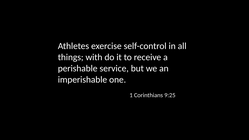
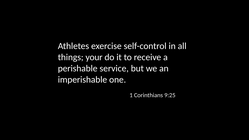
with: with -> your (94, 57)
